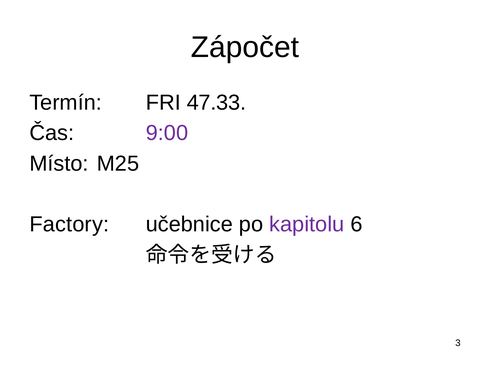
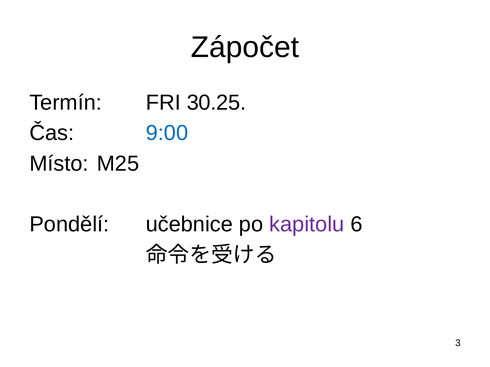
47.33: 47.33 -> 30.25 (216, 103)
9:00 colour: purple -> blue (167, 133)
Factory: Factory -> Pondělí (69, 225)
